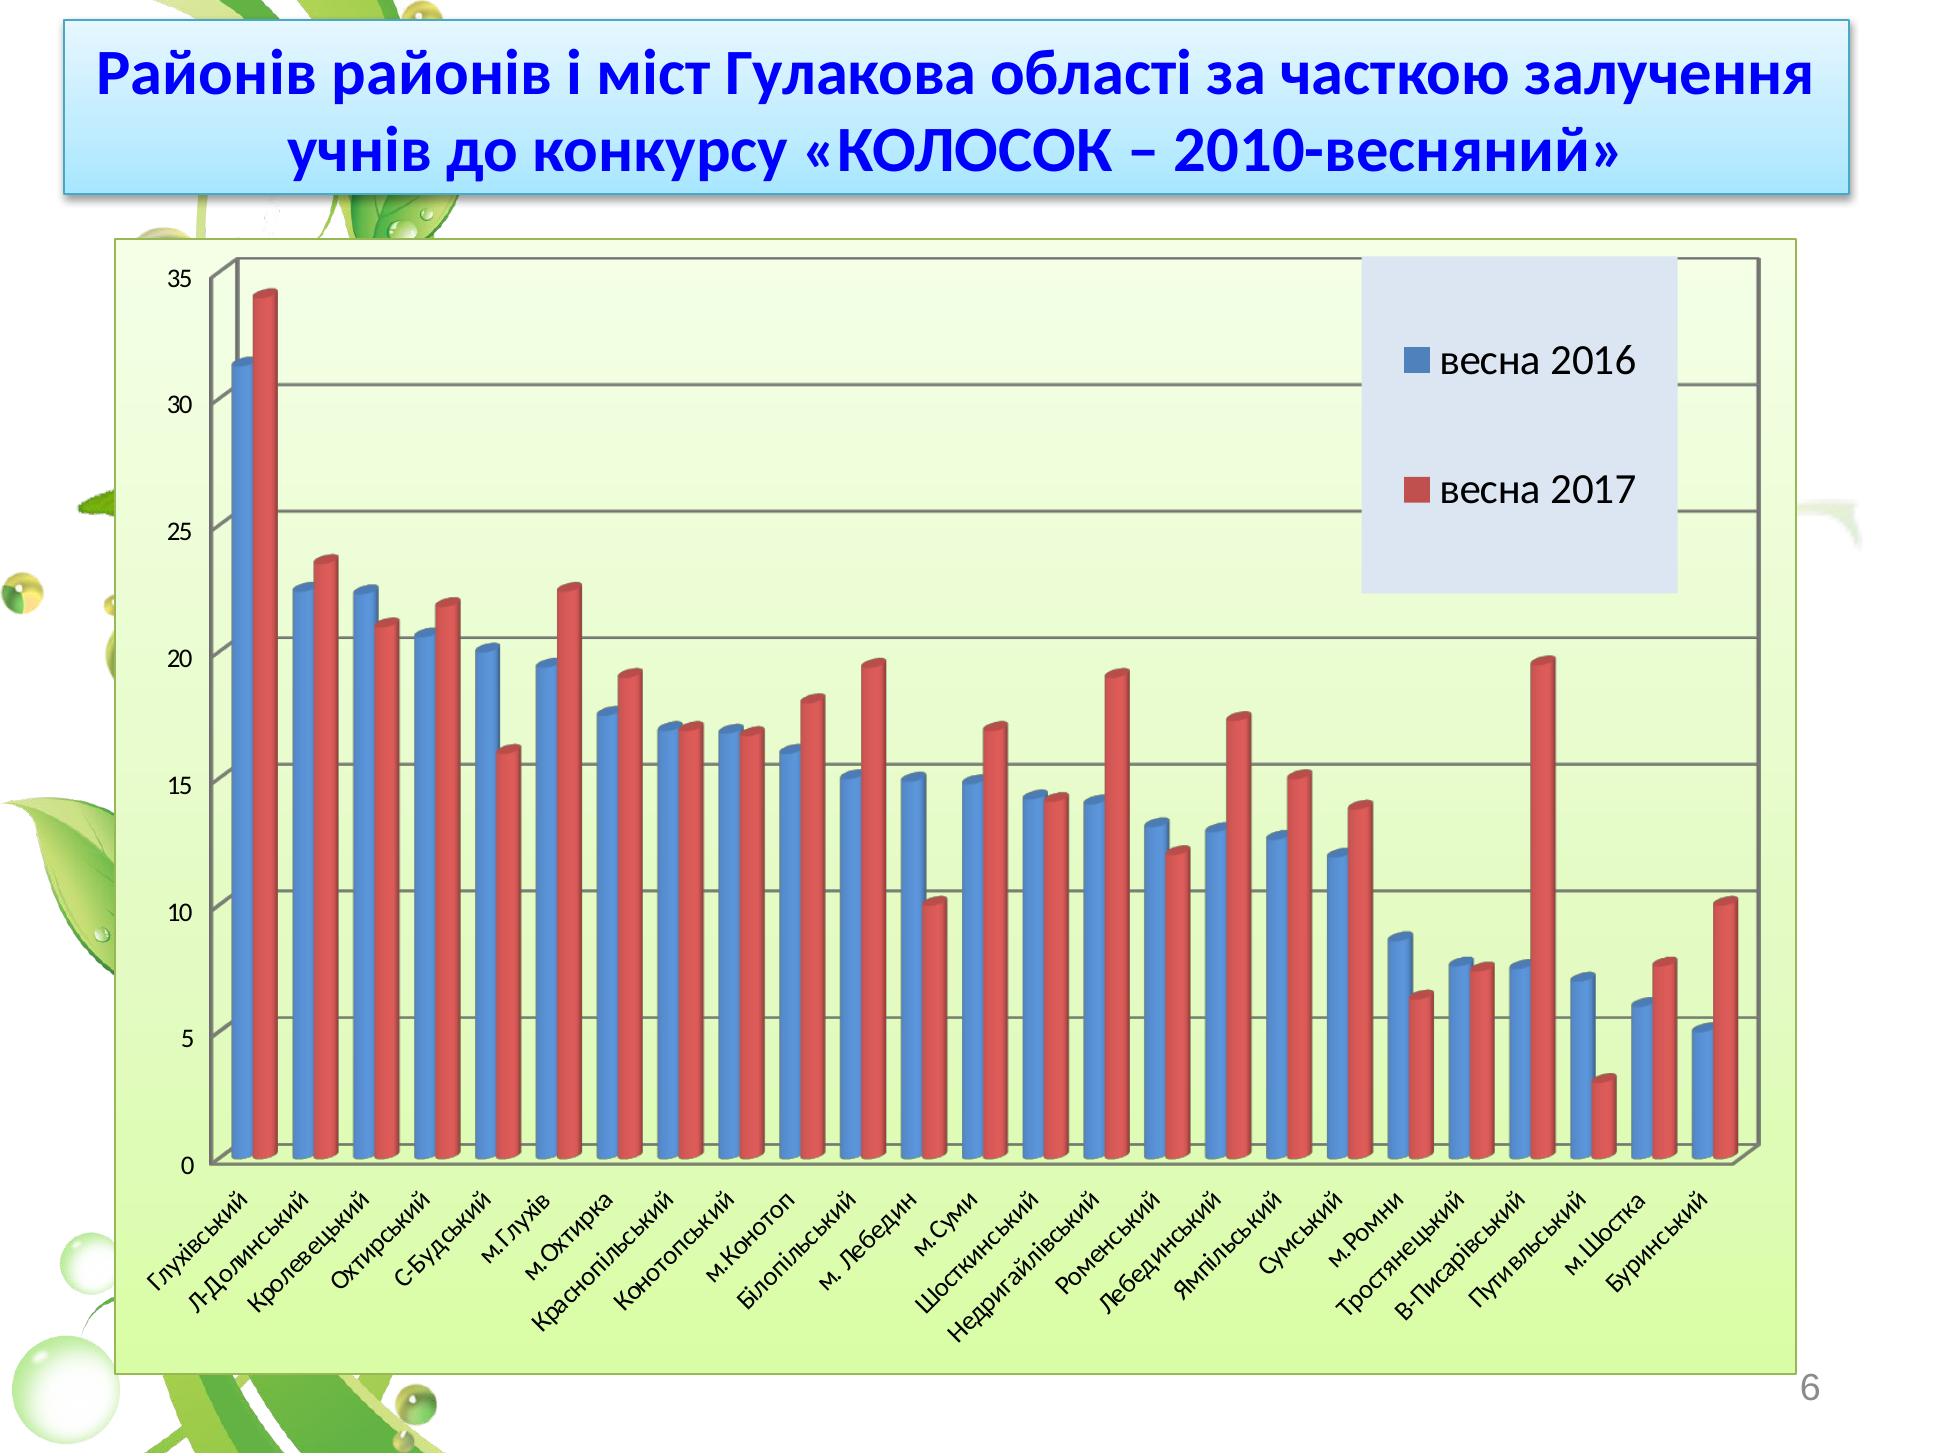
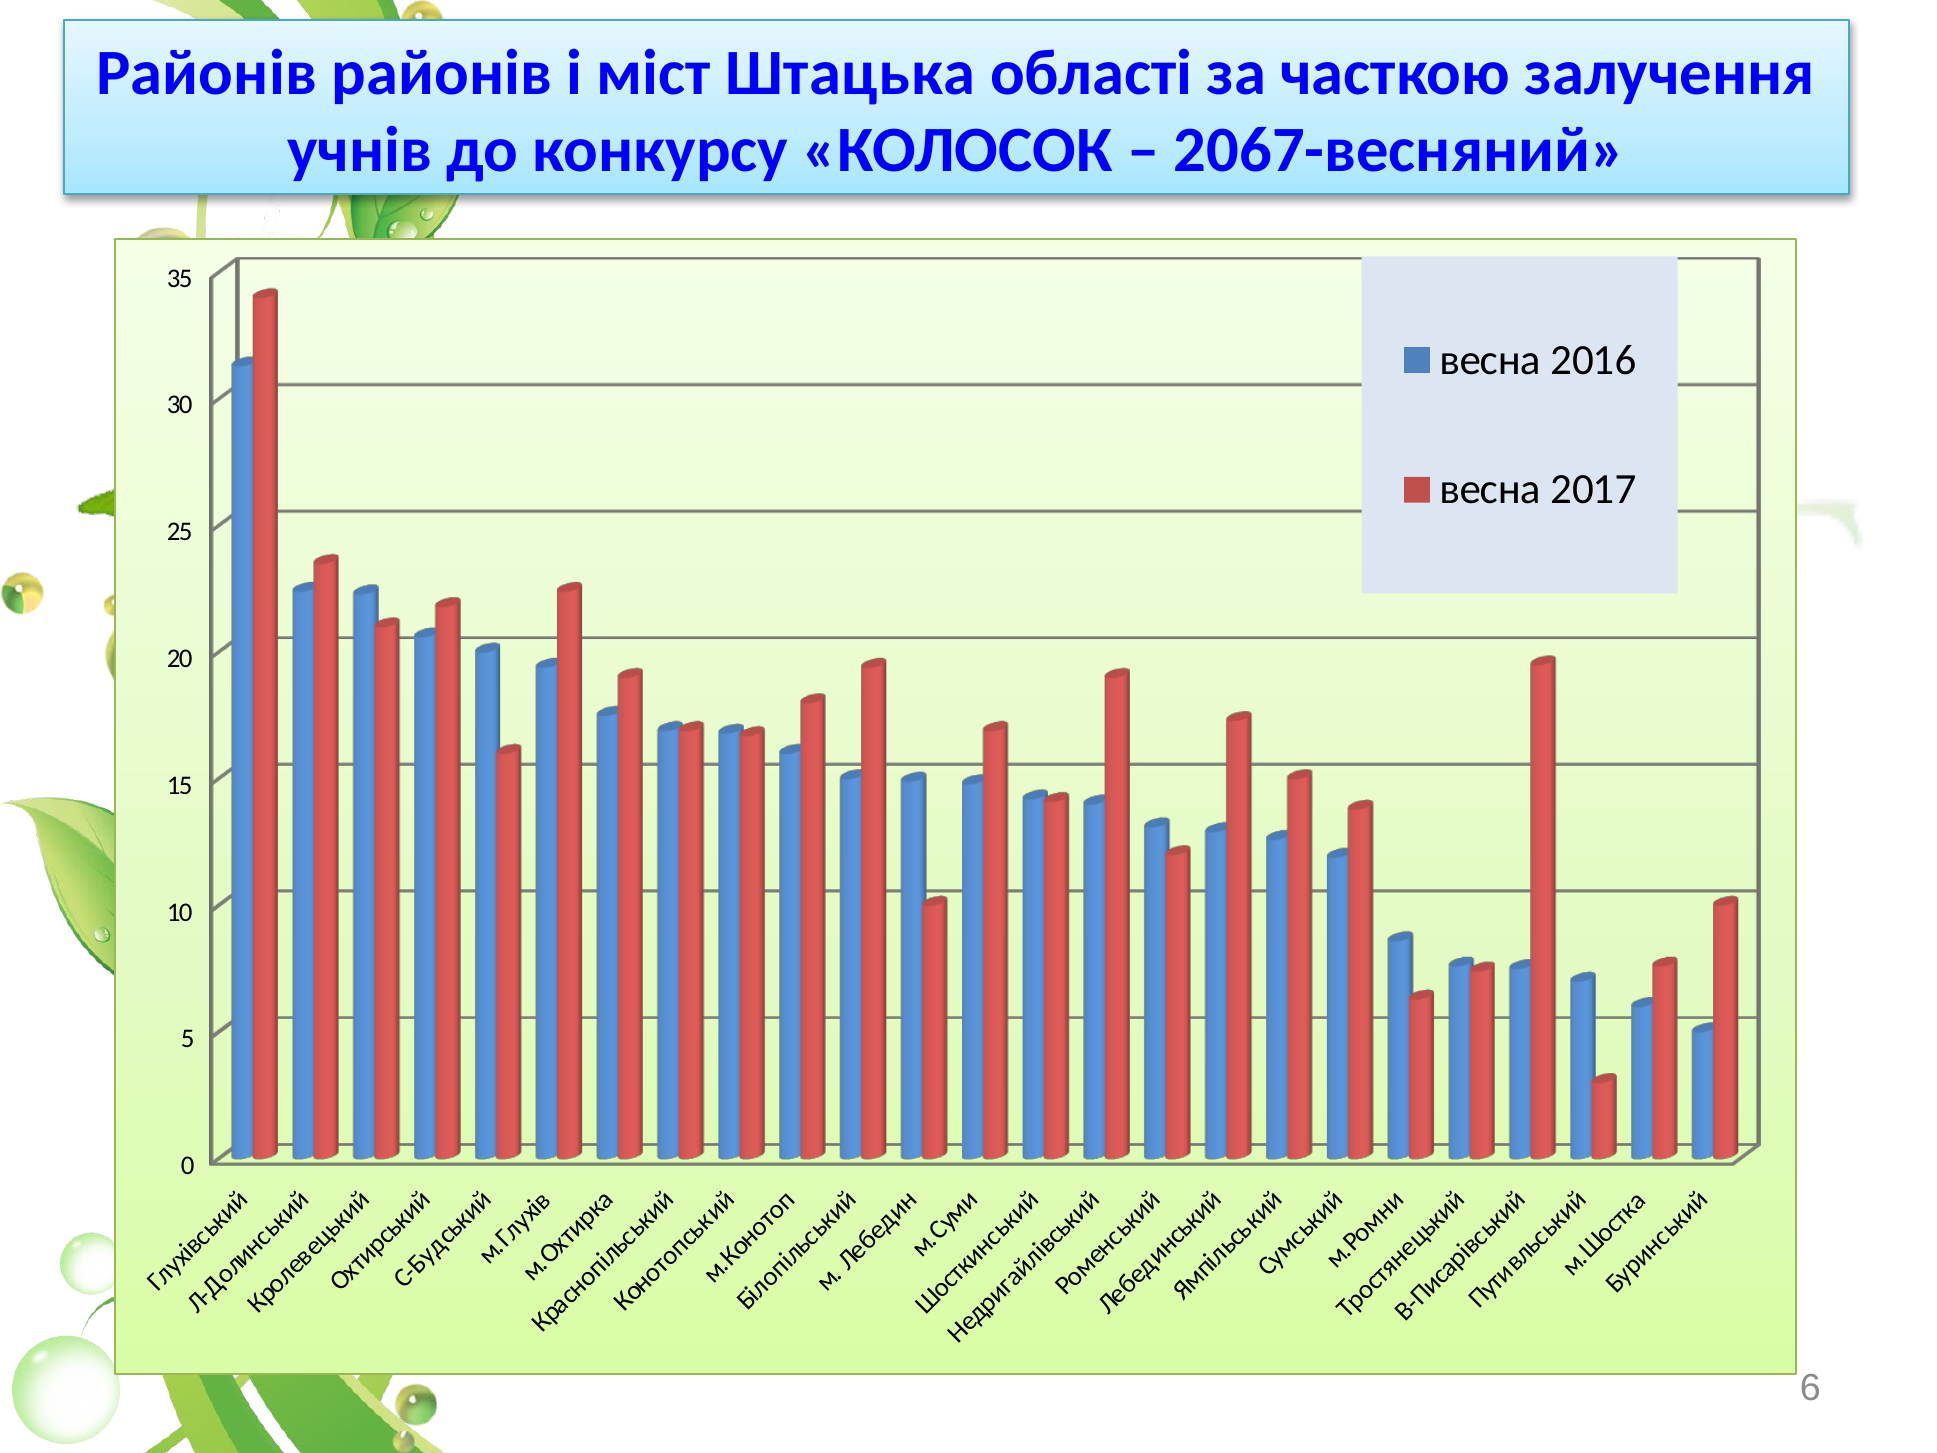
Гулакова: Гулакова -> Штацька (850, 73)
2010-весняний: 2010-весняний -> 2067-весняний (1400, 150)
